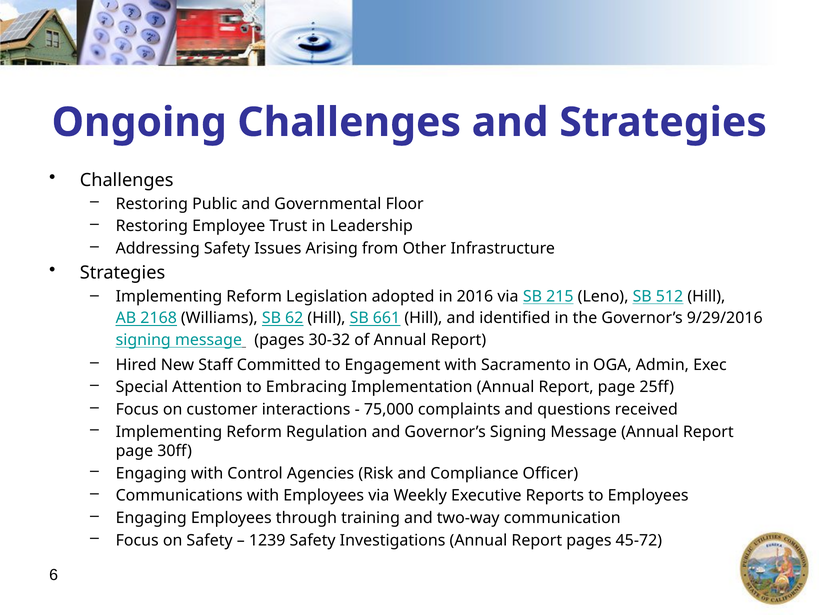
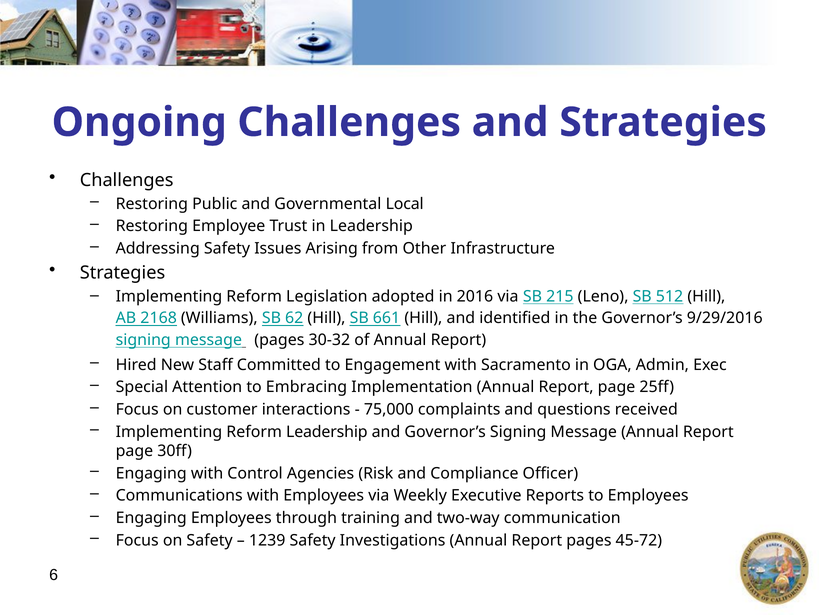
Floor: Floor -> Local (405, 204)
Reform Regulation: Regulation -> Leadership (327, 431)
